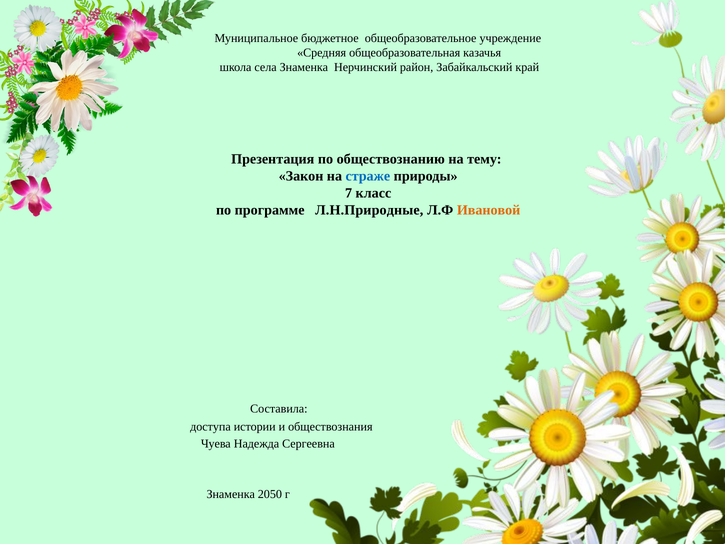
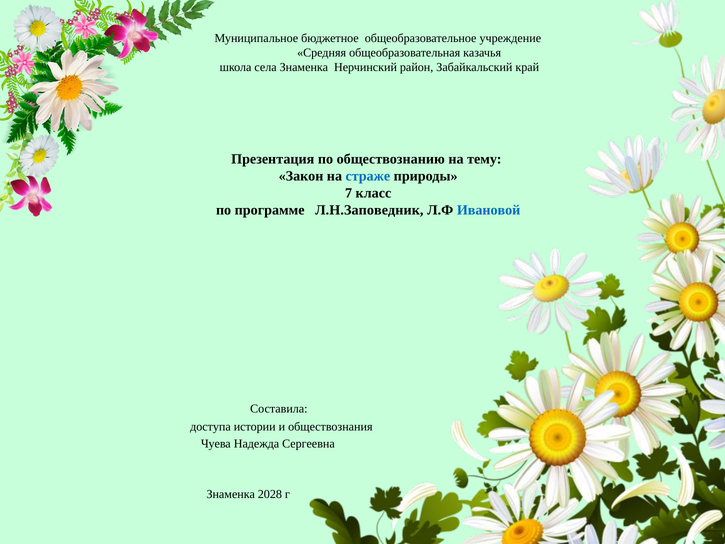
Л.Н.Природные: Л.Н.Природные -> Л.Н.Заповедник (369, 210)
Ивановой colour: orange -> blue (489, 210)
2050: 2050 -> 2028 (270, 494)
